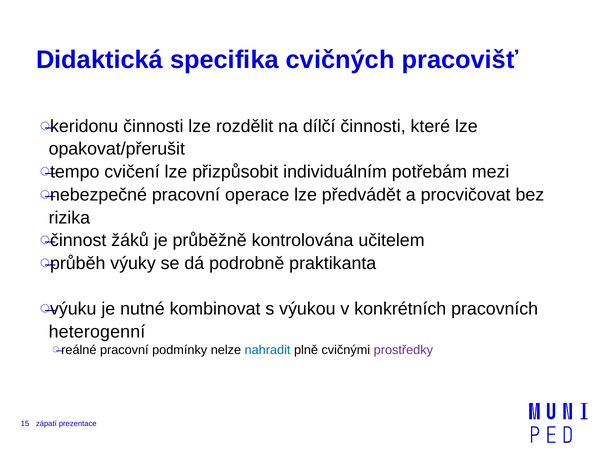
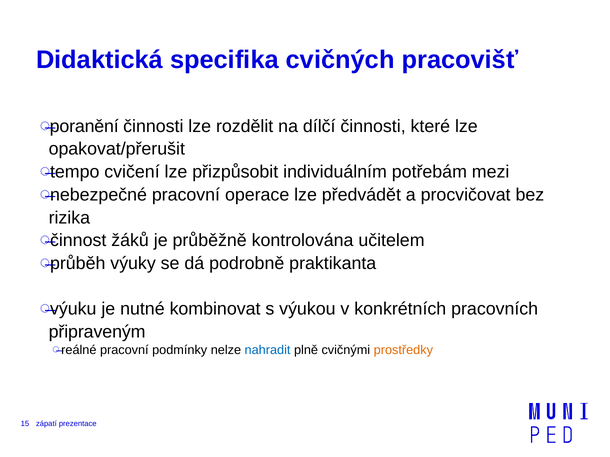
keridonu: keridonu -> poranění (84, 126)
heterogenní: heterogenní -> připraveným (97, 332)
prostředky colour: purple -> orange (403, 350)
